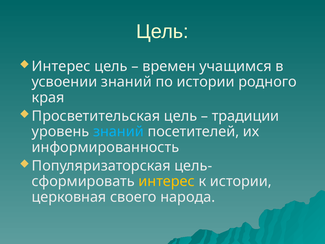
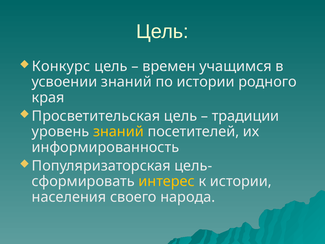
Интерес: Интерес -> Конкурс (61, 66)
знаний colour: light blue -> yellow (118, 132)
церковная: церковная -> населения (69, 197)
